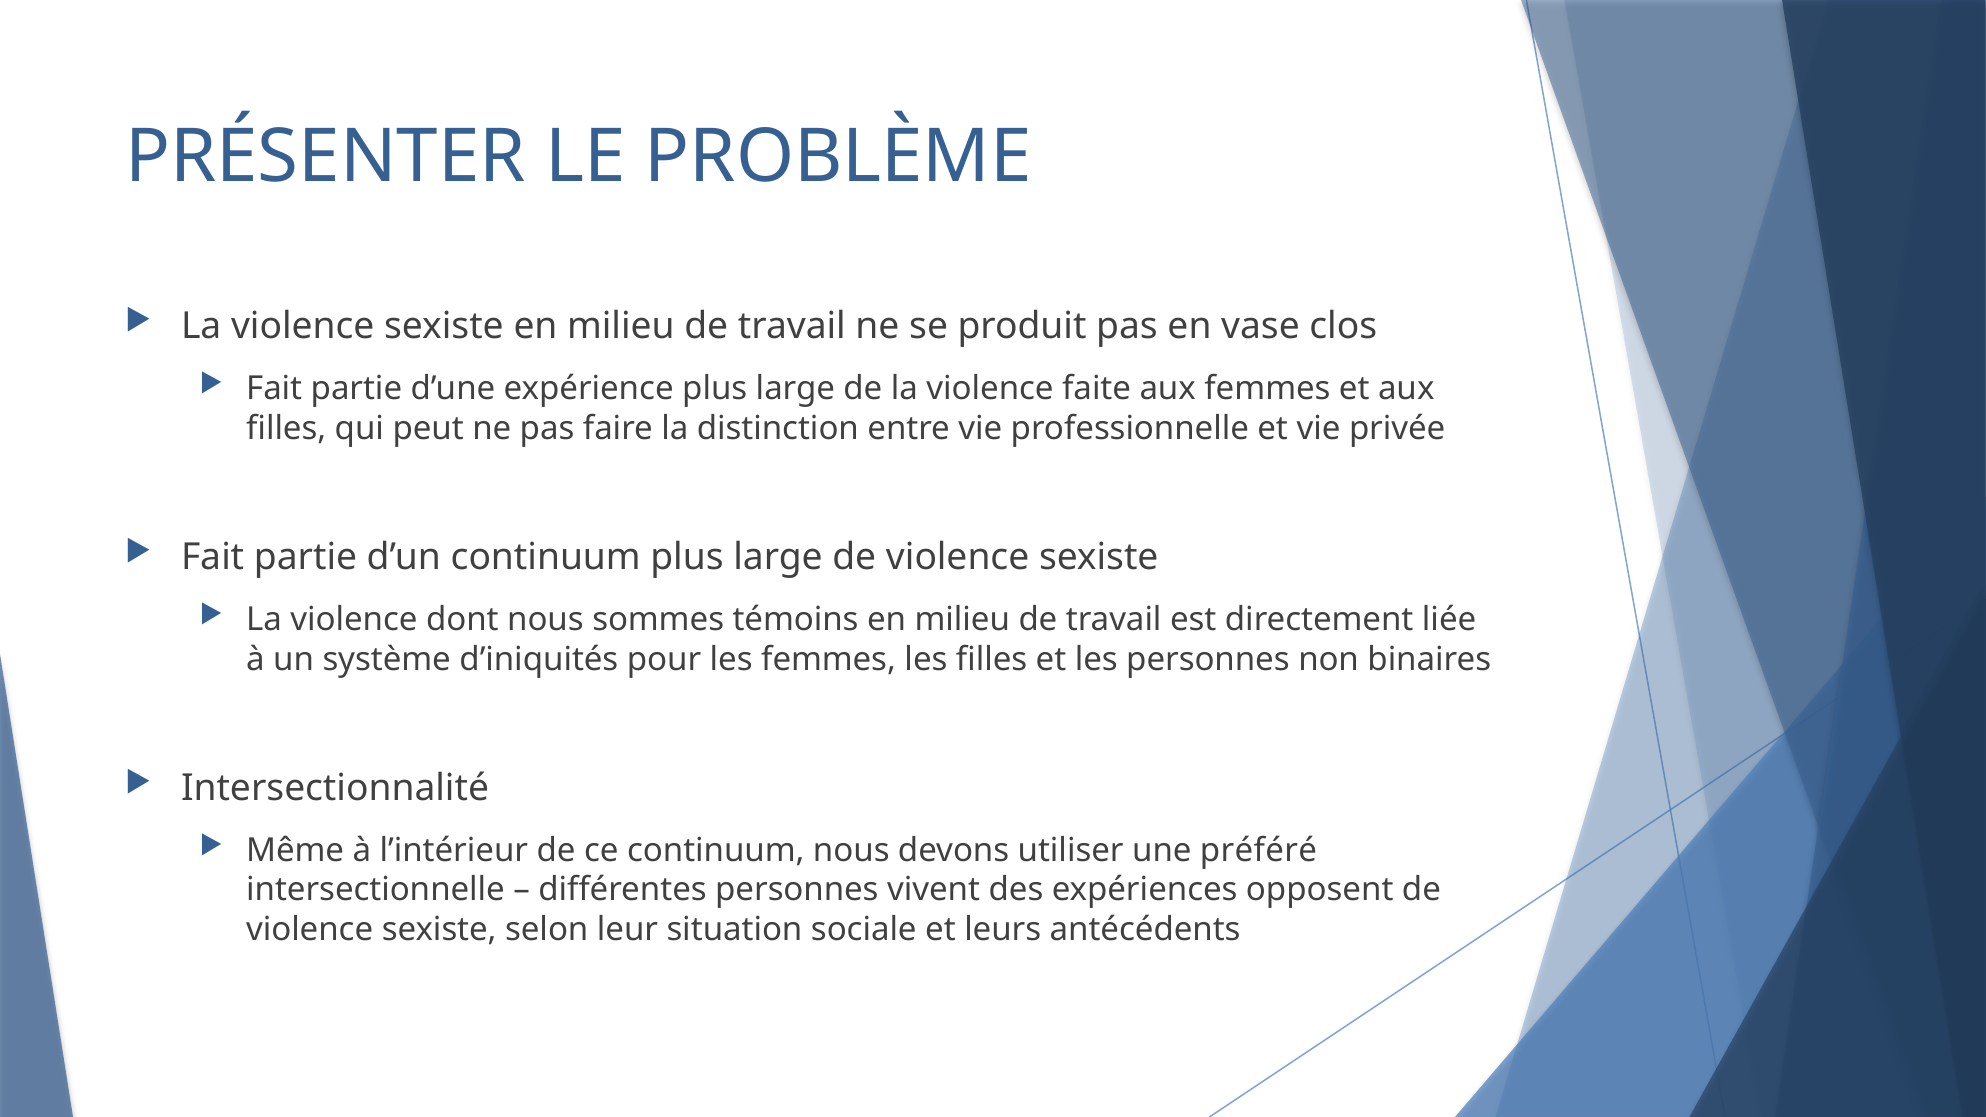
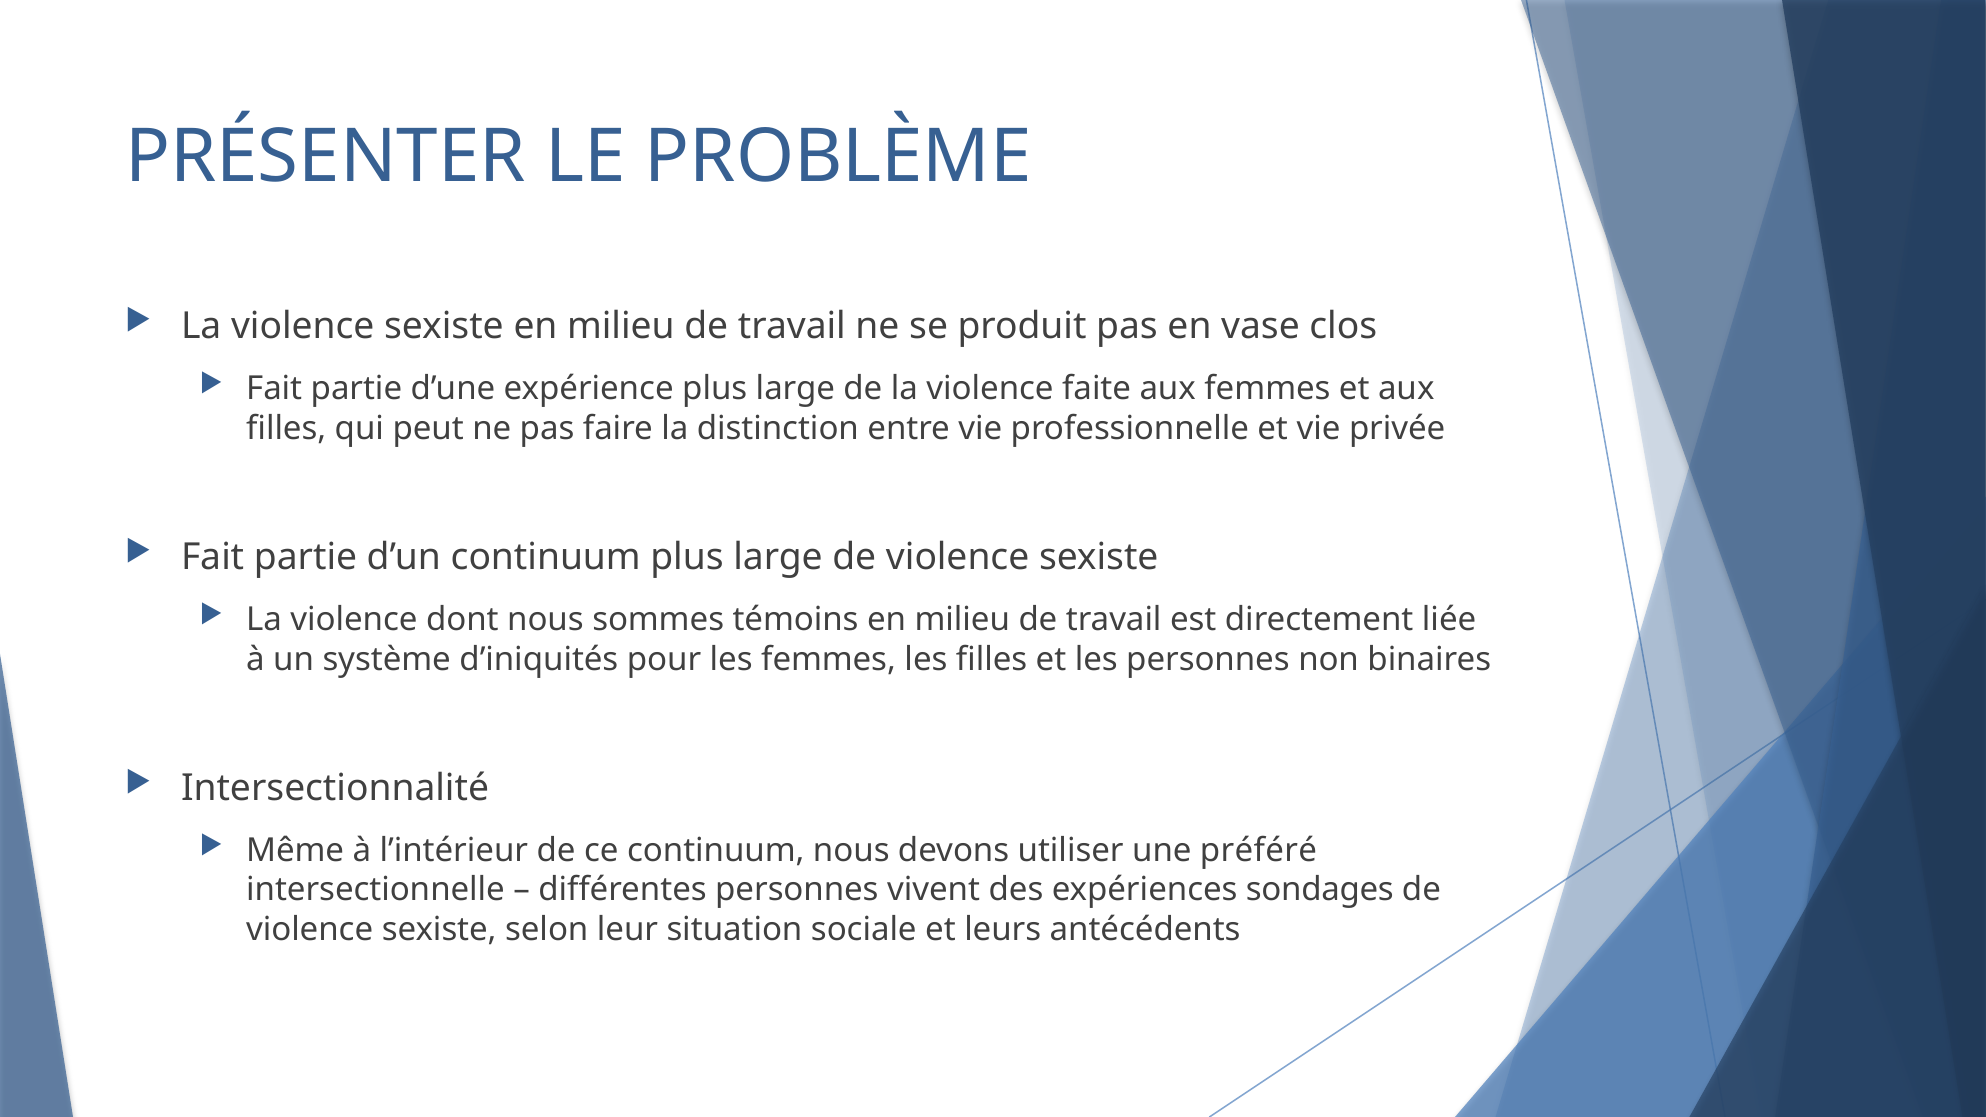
opposent: opposent -> sondages (1320, 890)
